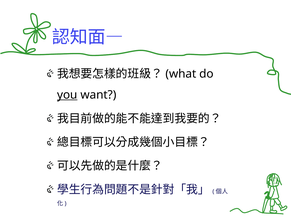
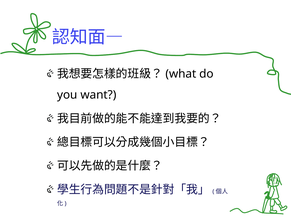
you underline: present -> none (67, 95)
